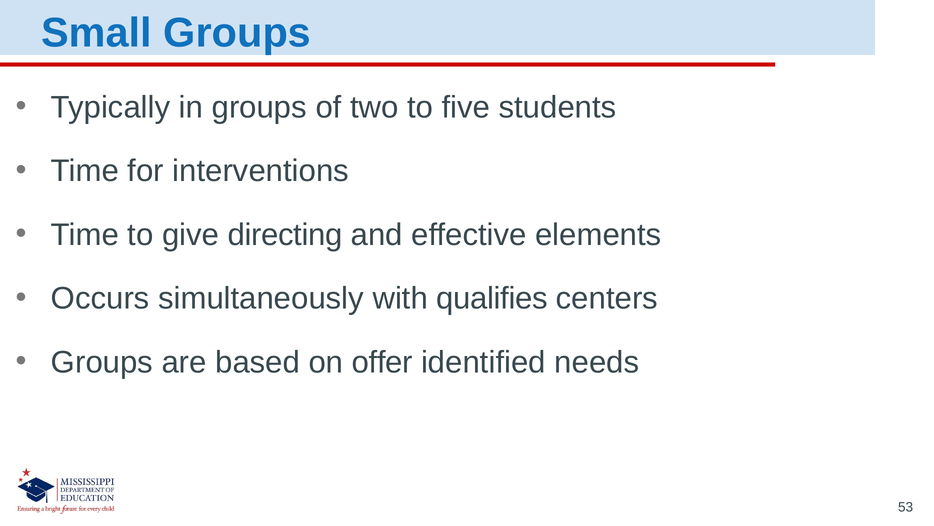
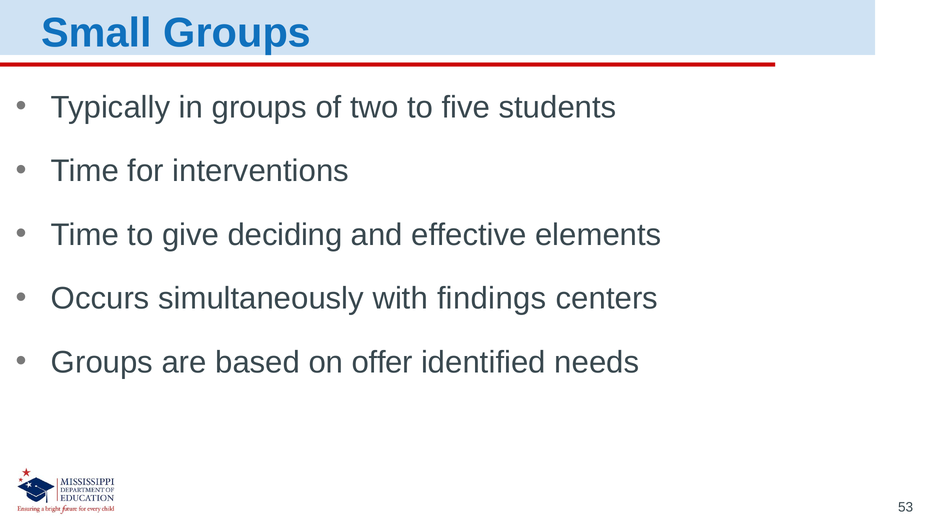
directing: directing -> deciding (285, 235)
qualifies: qualifies -> findings (492, 298)
